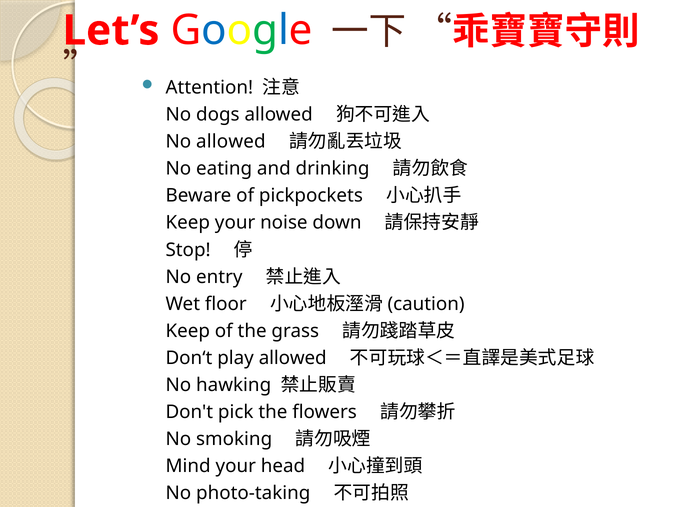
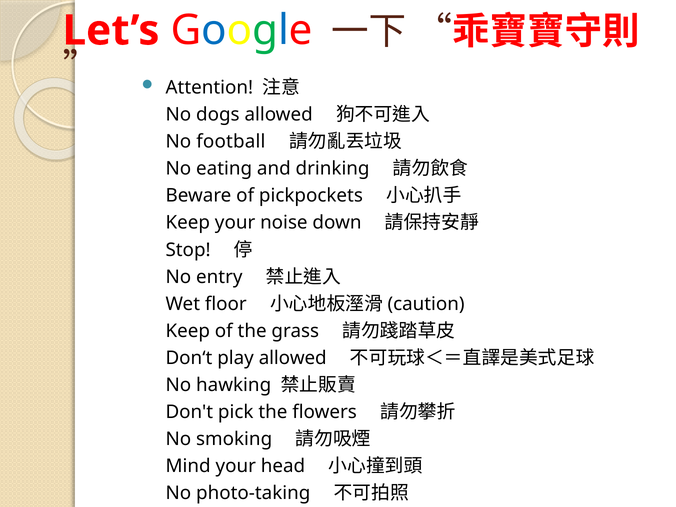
No allowed: allowed -> football (231, 142)
